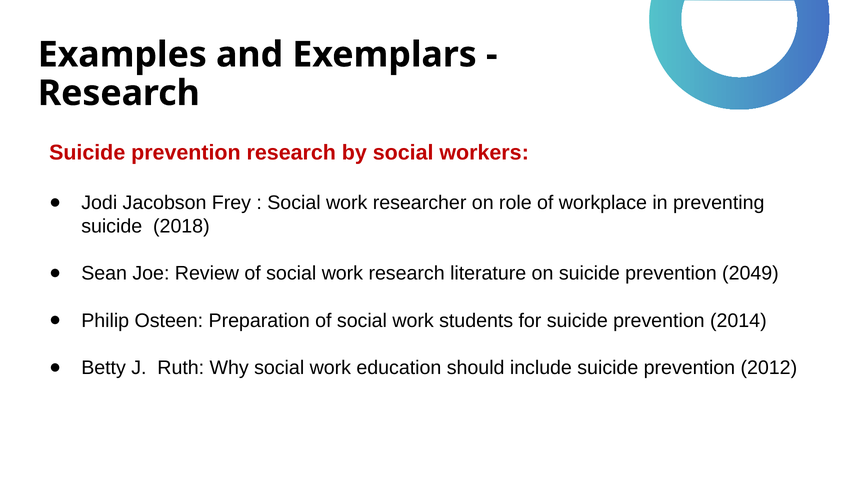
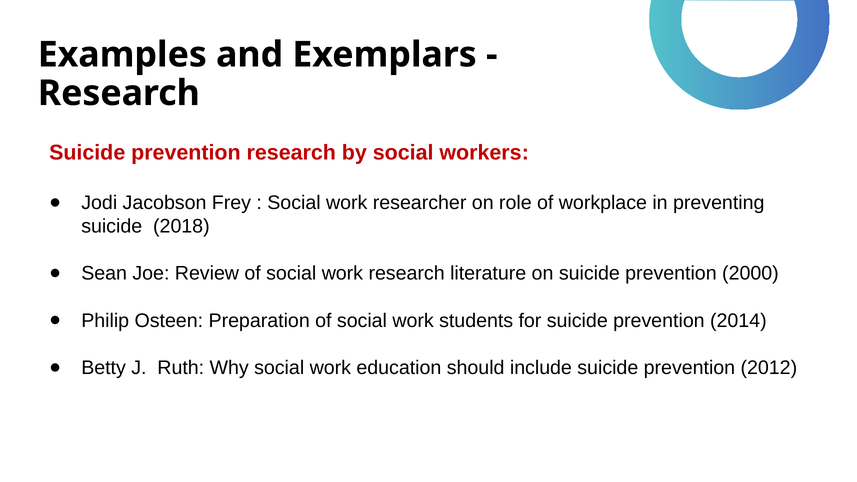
2049: 2049 -> 2000 (750, 273)
